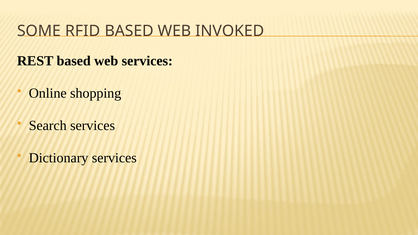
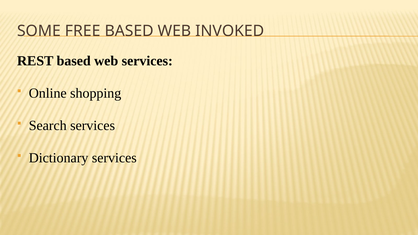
RFID: RFID -> FREE (83, 31)
